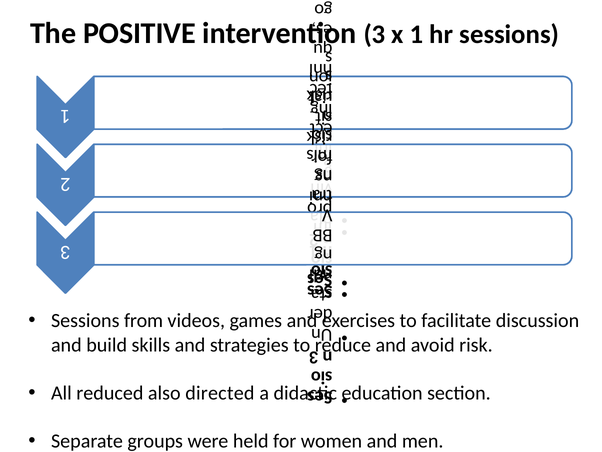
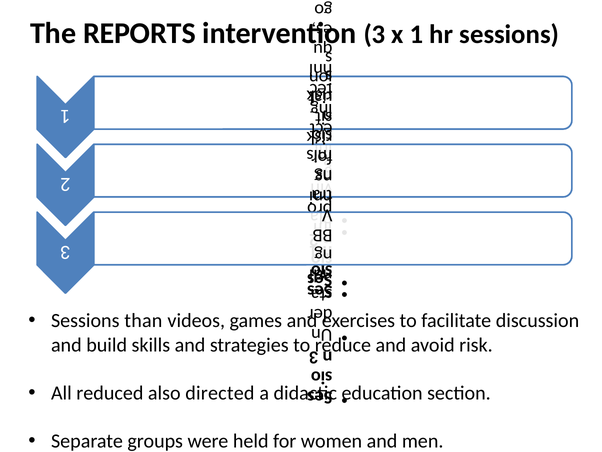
POSITIVE: POSITIVE -> REPORTS (139, 33)
from: from -> than (143, 320)
